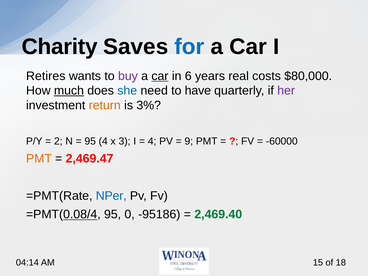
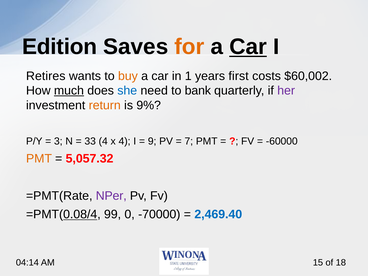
Charity: Charity -> Edition (60, 47)
for colour: blue -> orange (189, 47)
Car underline: none -> present (248, 47)
buy colour: purple -> orange (128, 76)
car underline: present -> none (160, 76)
6: 6 -> 1 (188, 76)
real: real -> first (239, 76)
$80,000: $80,000 -> $60,002 (308, 76)
have: have -> bank (198, 91)
3%: 3% -> 9% (149, 105)
2: 2 -> 3 (58, 141)
95: 95 -> 33 (90, 141)
x 3: 3 -> 4 (125, 141)
4: 4 -> 9 (152, 141)
9: 9 -> 7 (189, 141)
2,469.47: 2,469.47 -> 5,057.32 (90, 159)
NPer colour: blue -> purple (111, 196)
=PMT(0.08/4 95: 95 -> 99 (113, 214)
-95186: -95186 -> -70000 (159, 214)
2,469.40 colour: green -> blue (218, 214)
